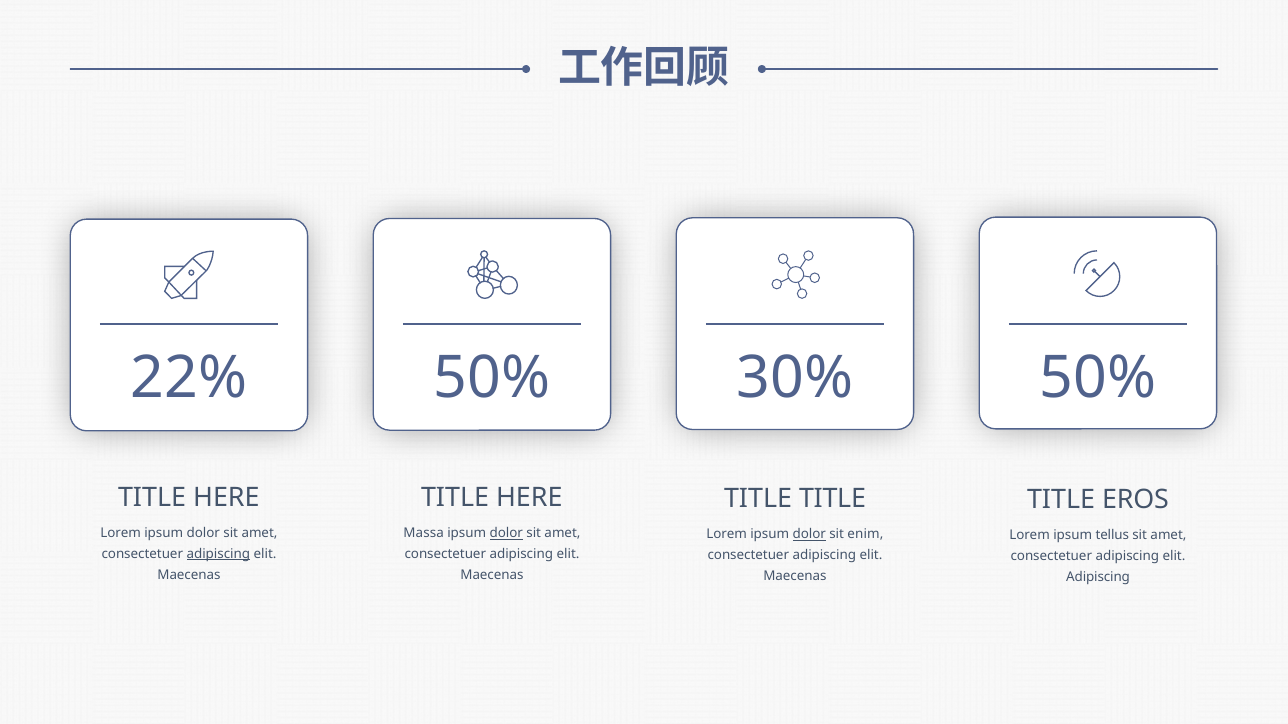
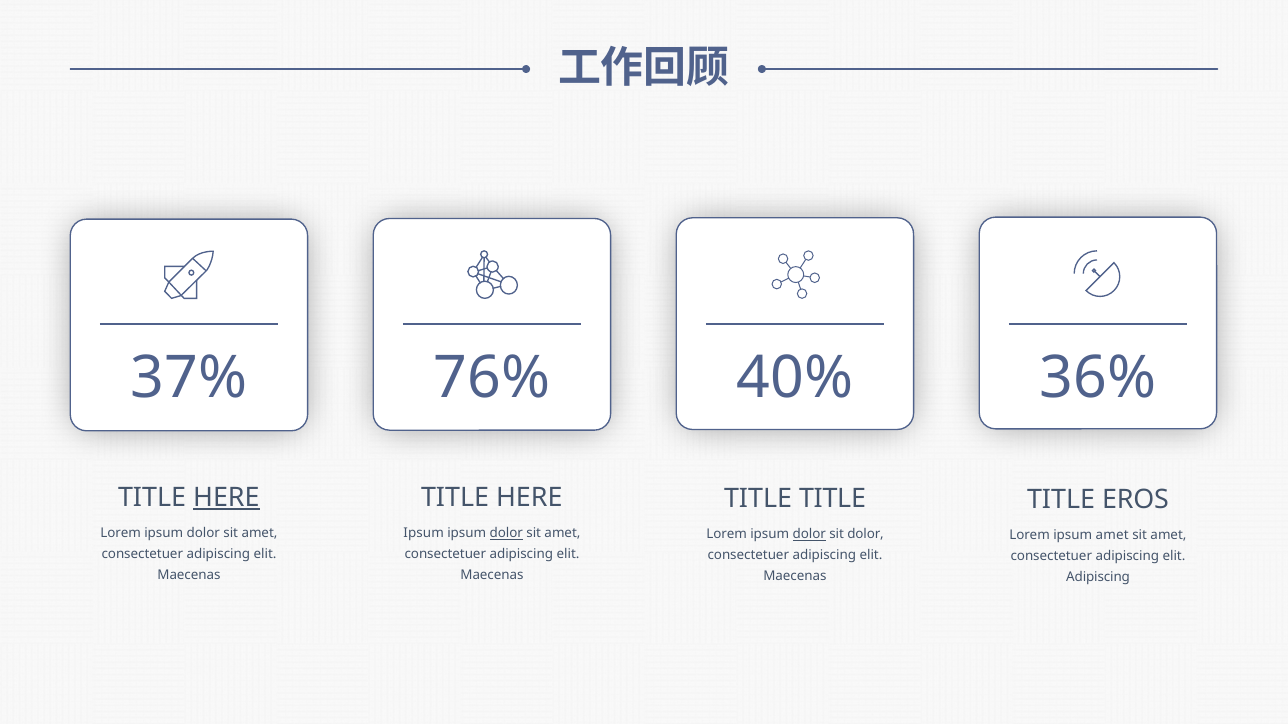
22%: 22% -> 37% (189, 379)
50%: 50% -> 76% (492, 379)
30%: 30% -> 40% (795, 379)
50%: 50% -> 36% (1098, 379)
HERE underline: none -> present (226, 498)
Massa: Massa -> Ipsum (424, 534)
sit enim: enim -> dolor (866, 535)
ipsum tellus: tellus -> amet (1112, 535)
adipiscing underline: present -> none (218, 554)
